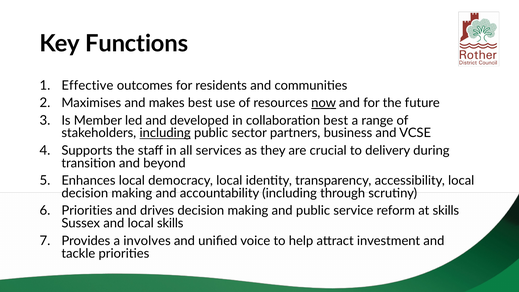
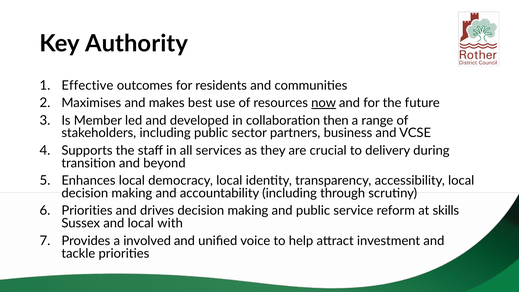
Functions: Functions -> Authority (137, 44)
collaboration best: best -> then (336, 120)
including underline: present -> none (165, 133)
local skills: skills -> with (170, 223)
involves: involves -> involved (147, 241)
